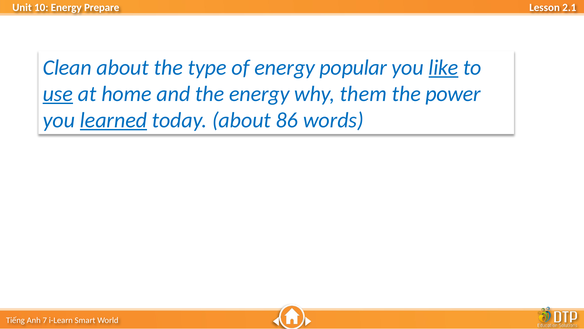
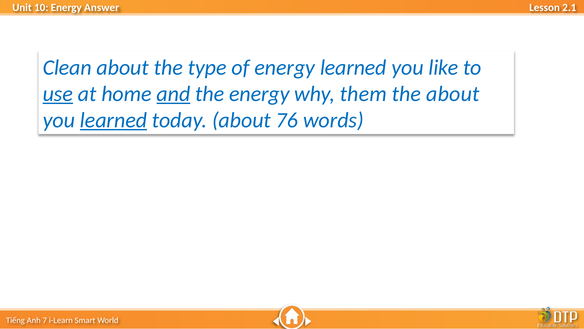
Prepare: Prepare -> Answer (102, 8)
energy popular: popular -> learned (353, 68)
like underline: present -> none (444, 68)
and underline: none -> present (173, 94)
the power: power -> about (453, 94)
86: 86 -> 76 (287, 120)
